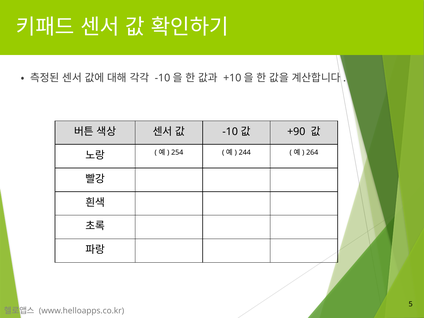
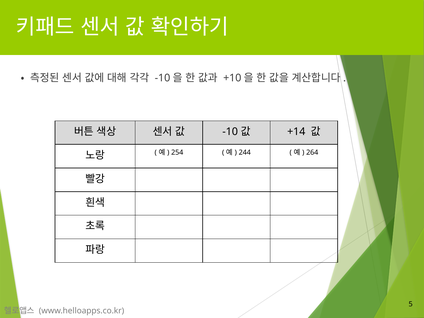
+90: +90 -> +14 (296, 132)
